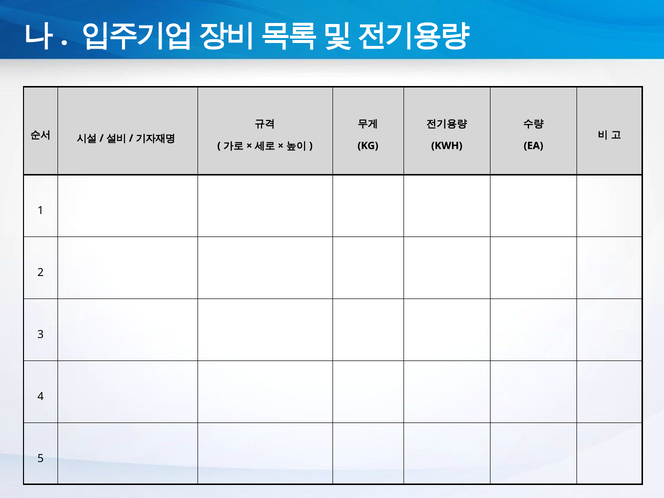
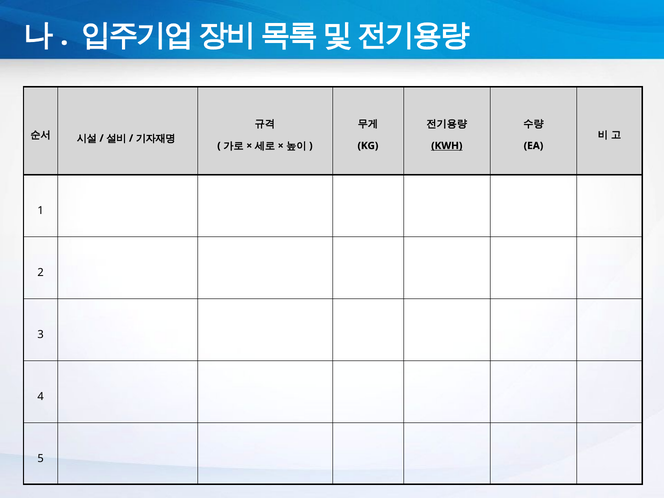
KWH underline: none -> present (447, 146)
